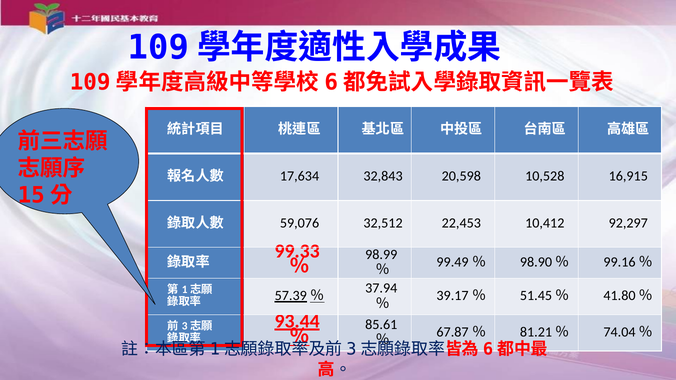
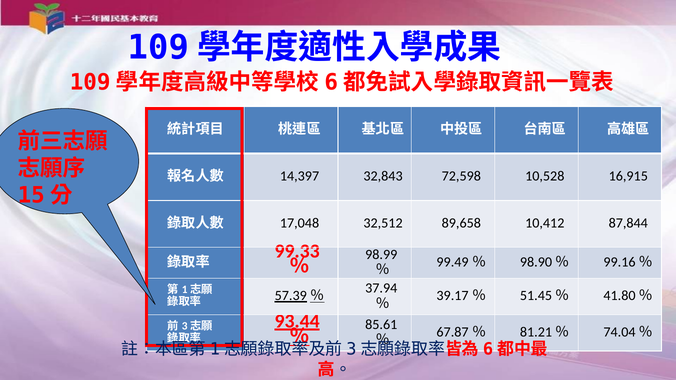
17,634: 17,634 -> 14,397 (300, 176)
20,598: 20,598 -> 72,598 (461, 176)
59,076: 59,076 -> 17,048 (300, 223)
22,453: 22,453 -> 89,658 (461, 223)
92,297: 92,297 -> 87,844 (628, 223)
